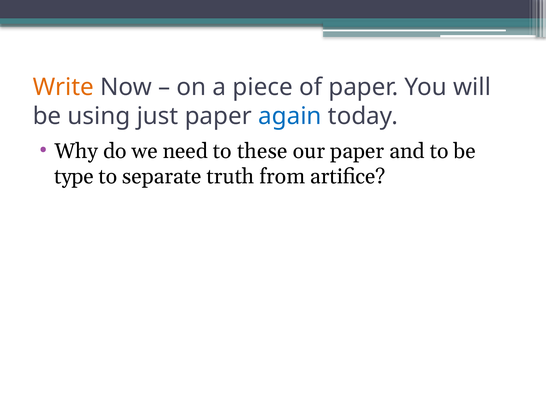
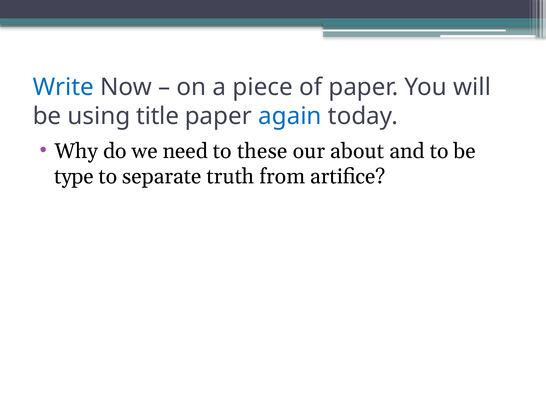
Write colour: orange -> blue (63, 87)
just: just -> title (158, 116)
our paper: paper -> about (357, 151)
